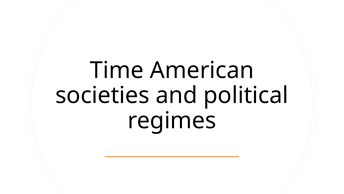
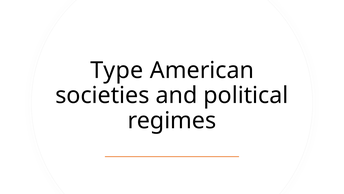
Time: Time -> Type (117, 70)
